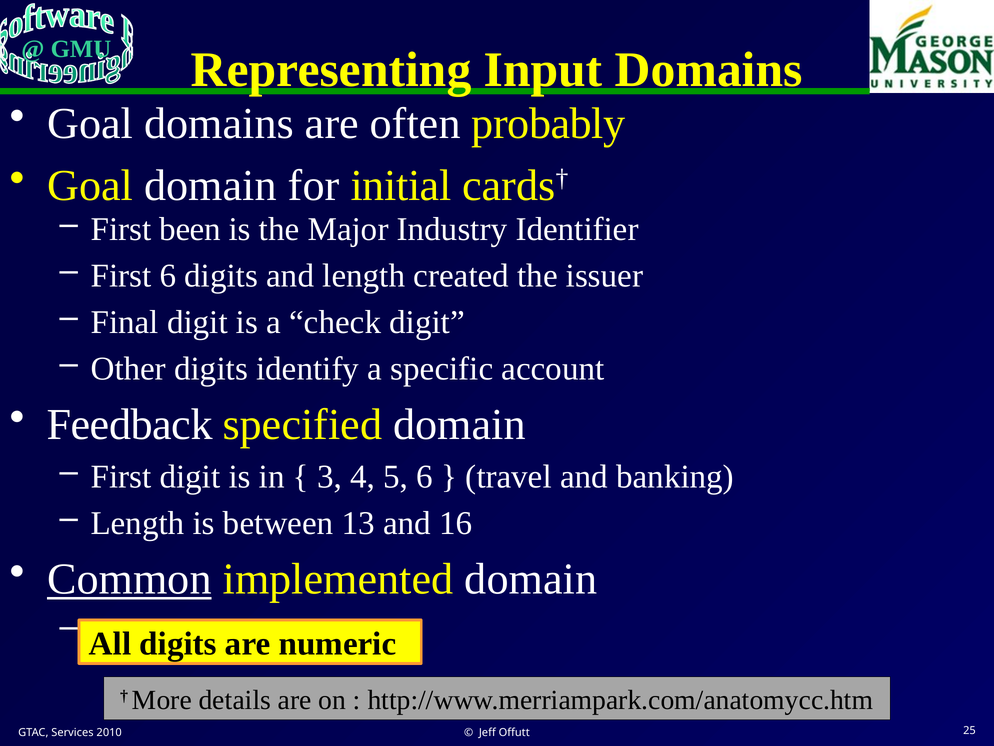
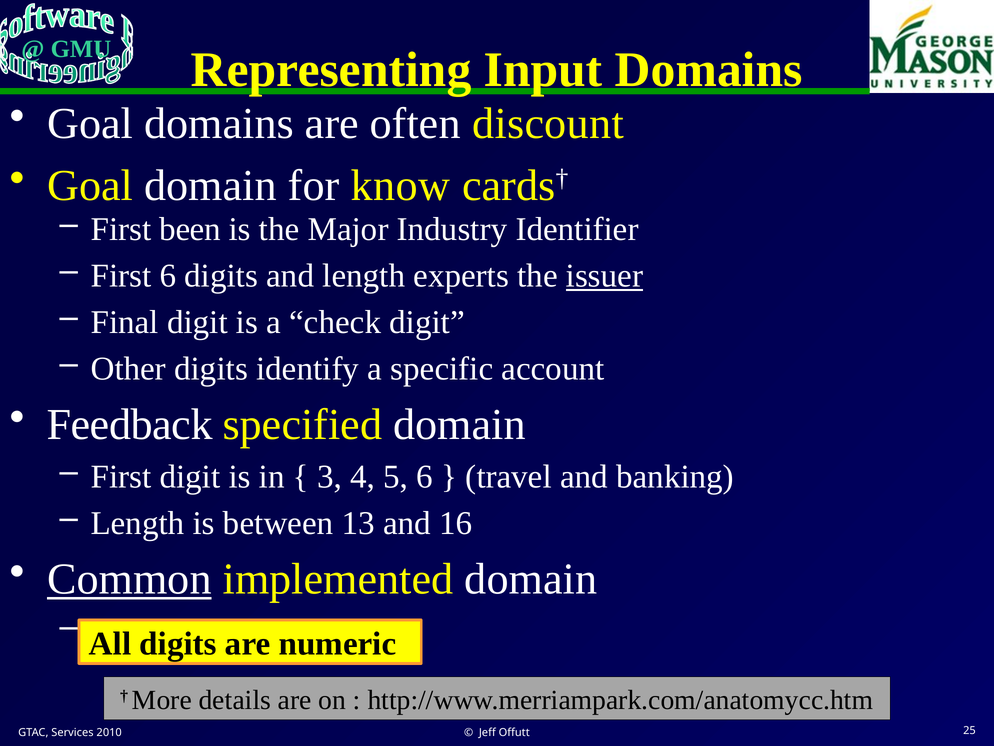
probably: probably -> discount (548, 124)
initial: initial -> know (401, 185)
created: created -> experts (461, 276)
issuer underline: none -> present (604, 276)
